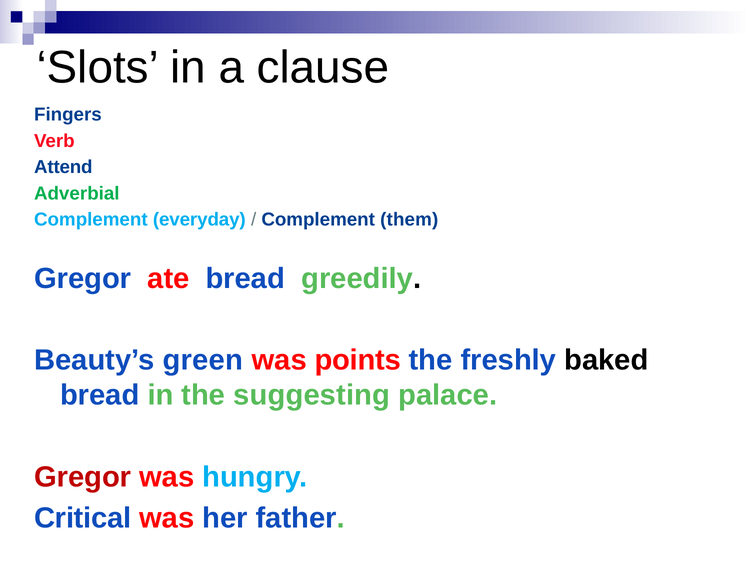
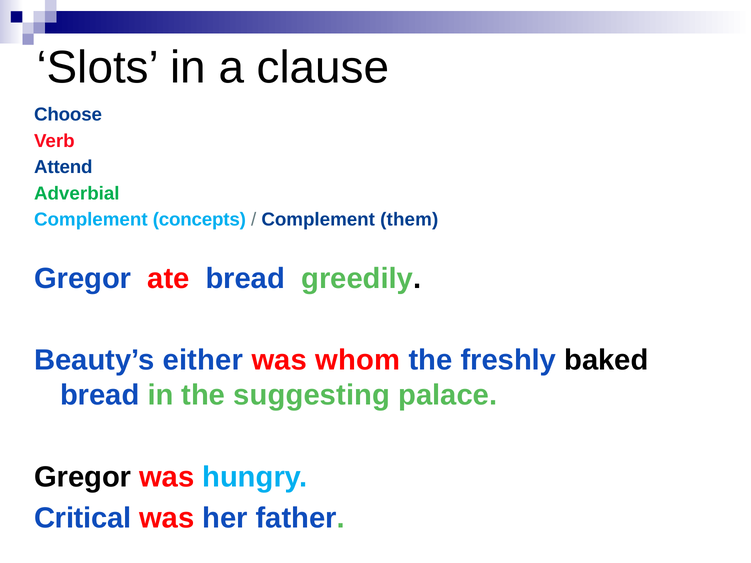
Fingers: Fingers -> Choose (68, 115)
everyday: everyday -> concepts (199, 220)
green: green -> either (203, 360)
points: points -> whom (358, 360)
Gregor colour: red -> black (83, 477)
